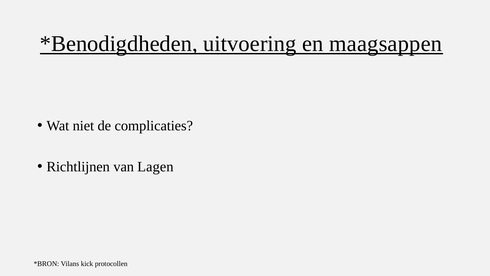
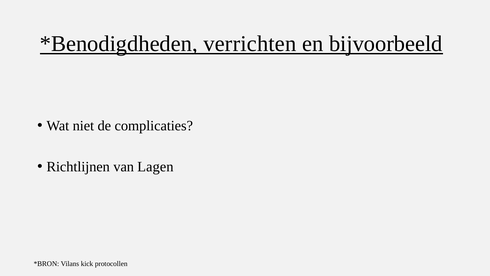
uitvoering: uitvoering -> verrichten (250, 44)
maagsappen: maagsappen -> bijvoorbeeld (386, 44)
